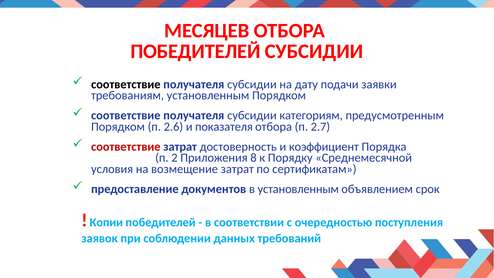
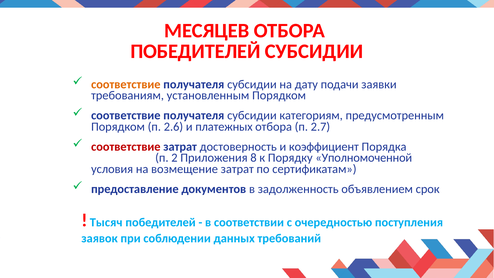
соответствие colour: black -> orange (126, 84)
показателя: показателя -> платежных (224, 127)
Среднемесячной: Среднемесячной -> Уполномоченной (364, 158)
в установленным: установленным -> задолженность (298, 189)
Копии: Копии -> Тысяч (106, 222)
